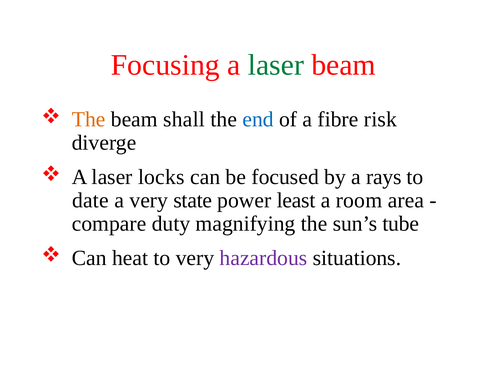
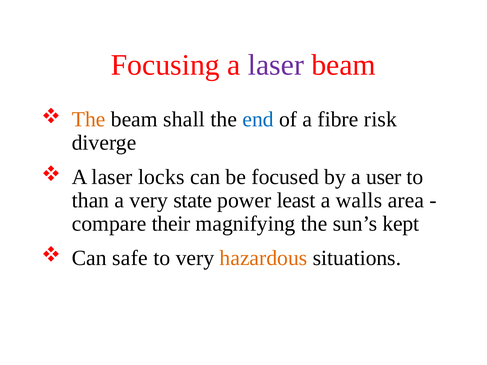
laser colour: green -> purple (276, 65)
rays: rays -> user (384, 177)
date: date -> than (90, 201)
room: room -> walls (359, 201)
duty: duty -> their (171, 224)
tube: tube -> kept (401, 224)
heat: heat -> safe (130, 258)
hazardous colour: purple -> orange (264, 258)
